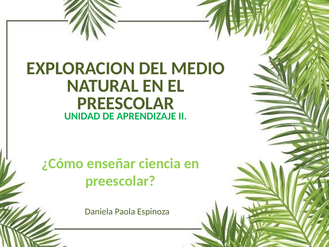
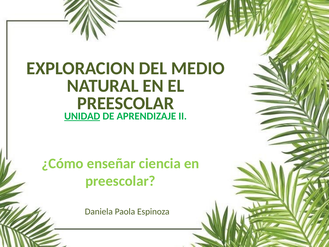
UNIDAD underline: none -> present (82, 116)
